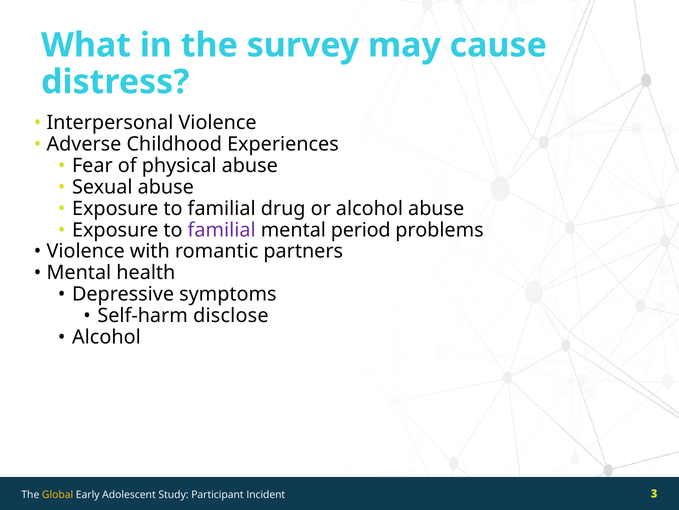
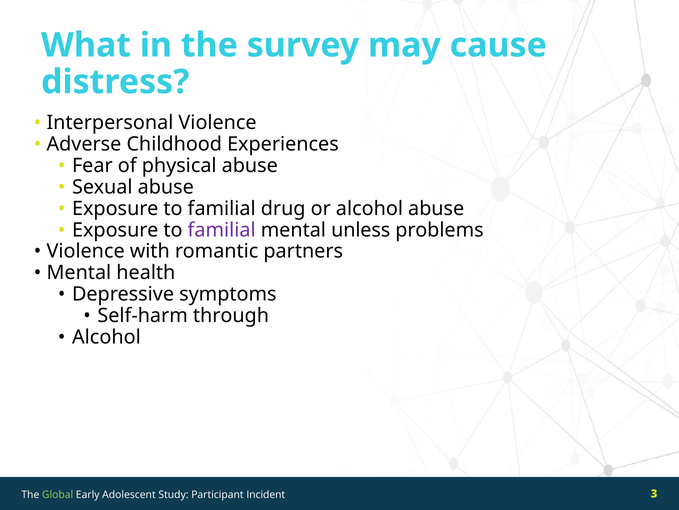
period: period -> unless (361, 230)
disclose: disclose -> through (231, 315)
Global colour: yellow -> light green (58, 494)
